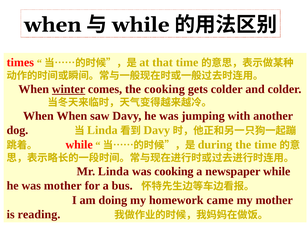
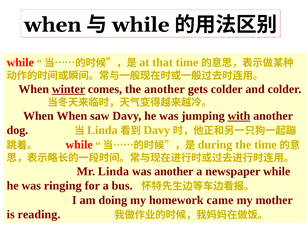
times: times -> while (20, 62)
the cooking: cooking -> another (164, 89)
with underline: none -> present (239, 116)
was cooking: cooking -> another (174, 171)
was mother: mother -> ringing (63, 186)
